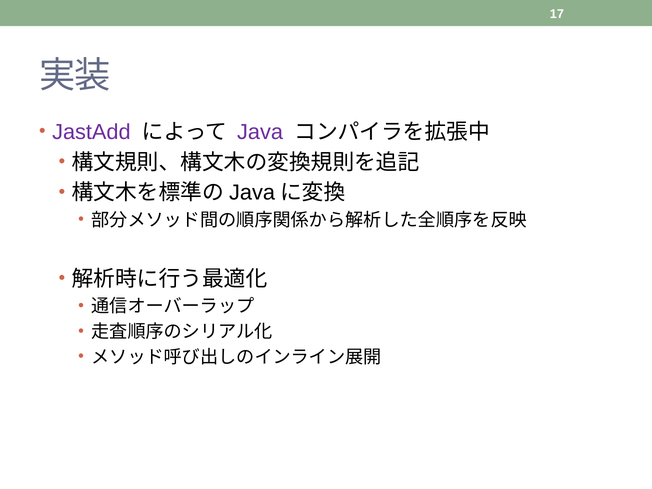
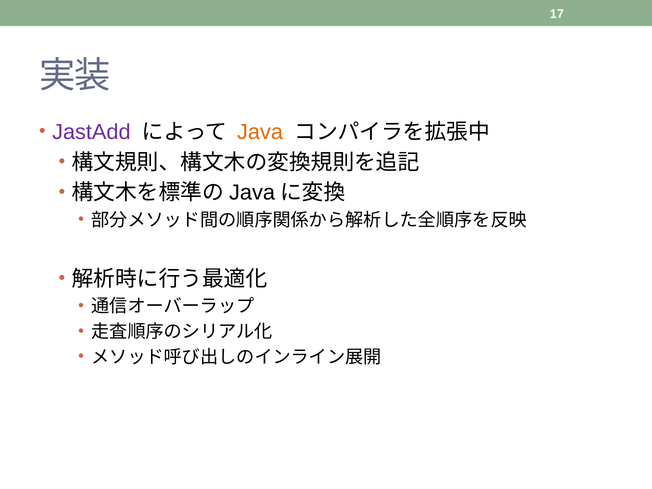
Java colour: purple -> orange (260, 132)
